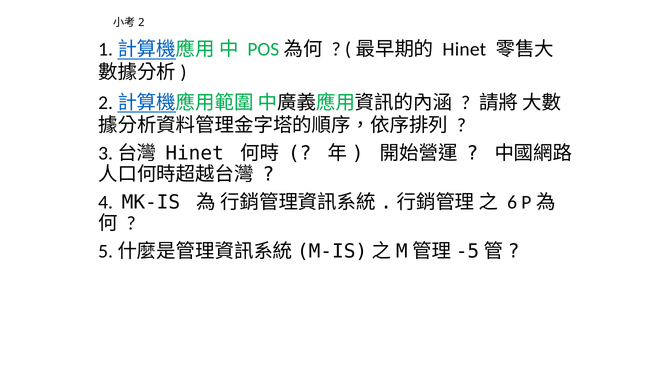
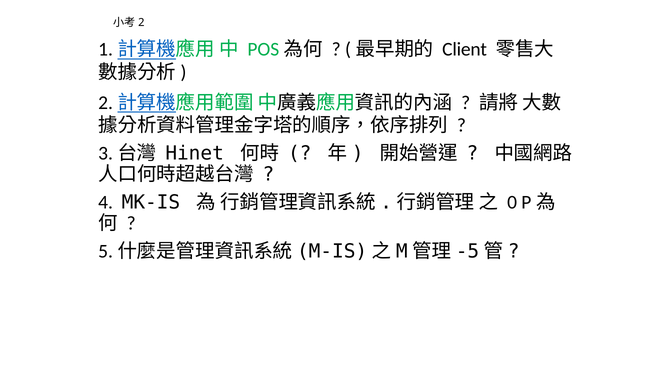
Hinet: Hinet -> Client (465, 49)
6: 6 -> 0 (512, 202)
